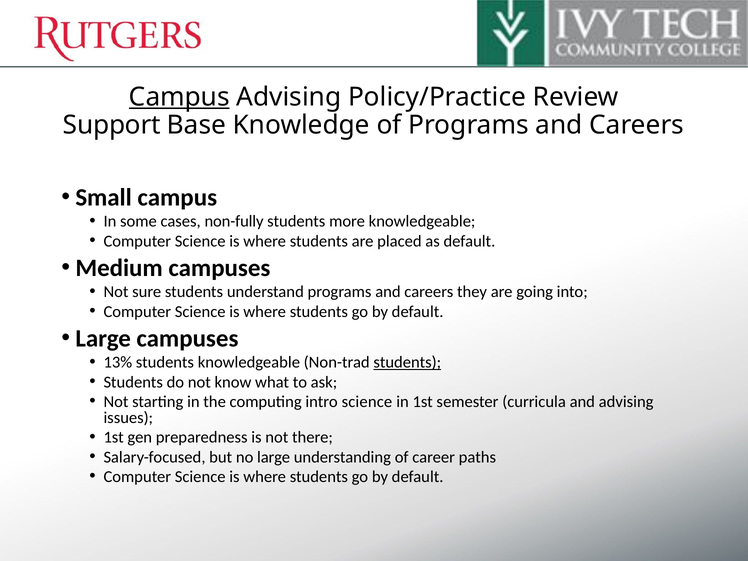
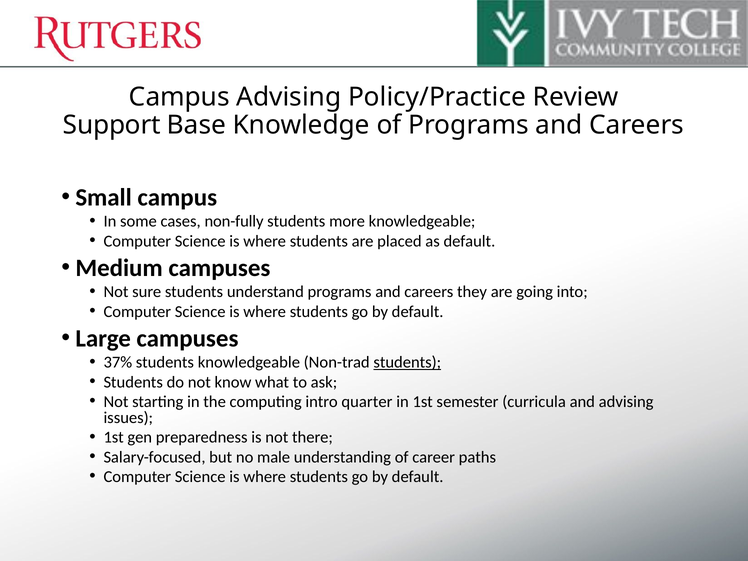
Campus underline: present -> none (179, 97)
13%: 13% -> 37% (118, 362)
intro science: science -> quarter (367, 402)
no large: large -> male (274, 457)
